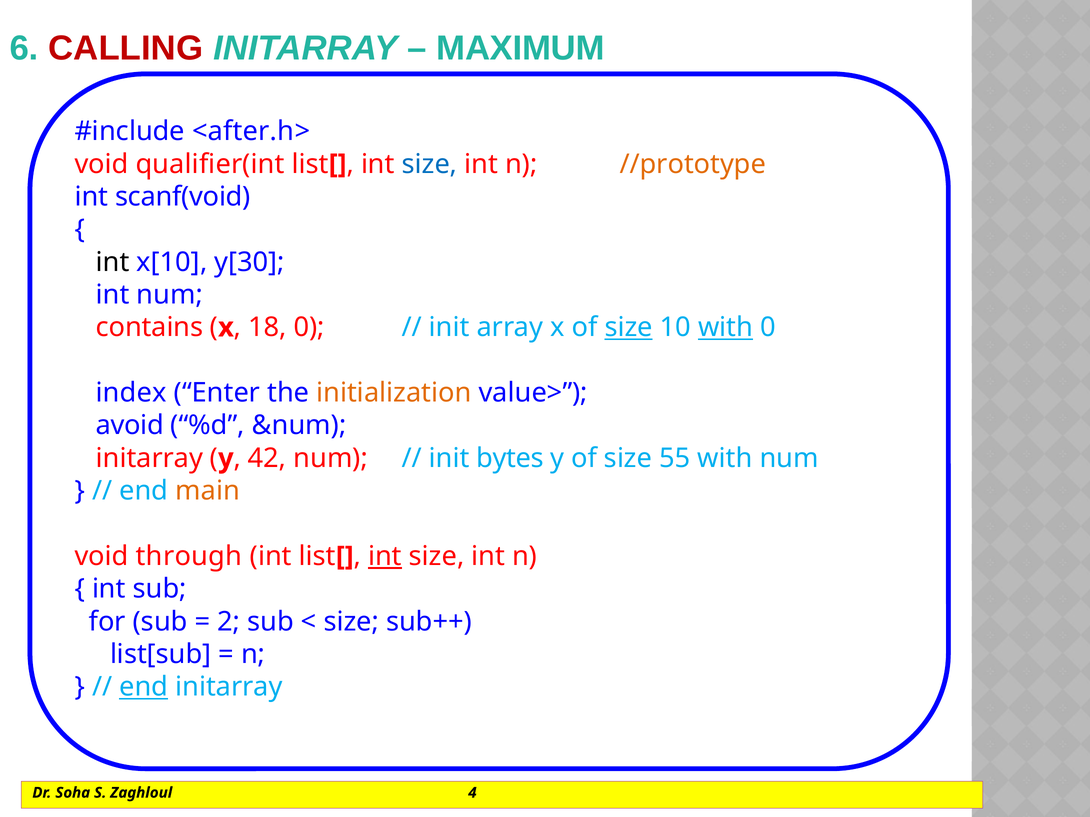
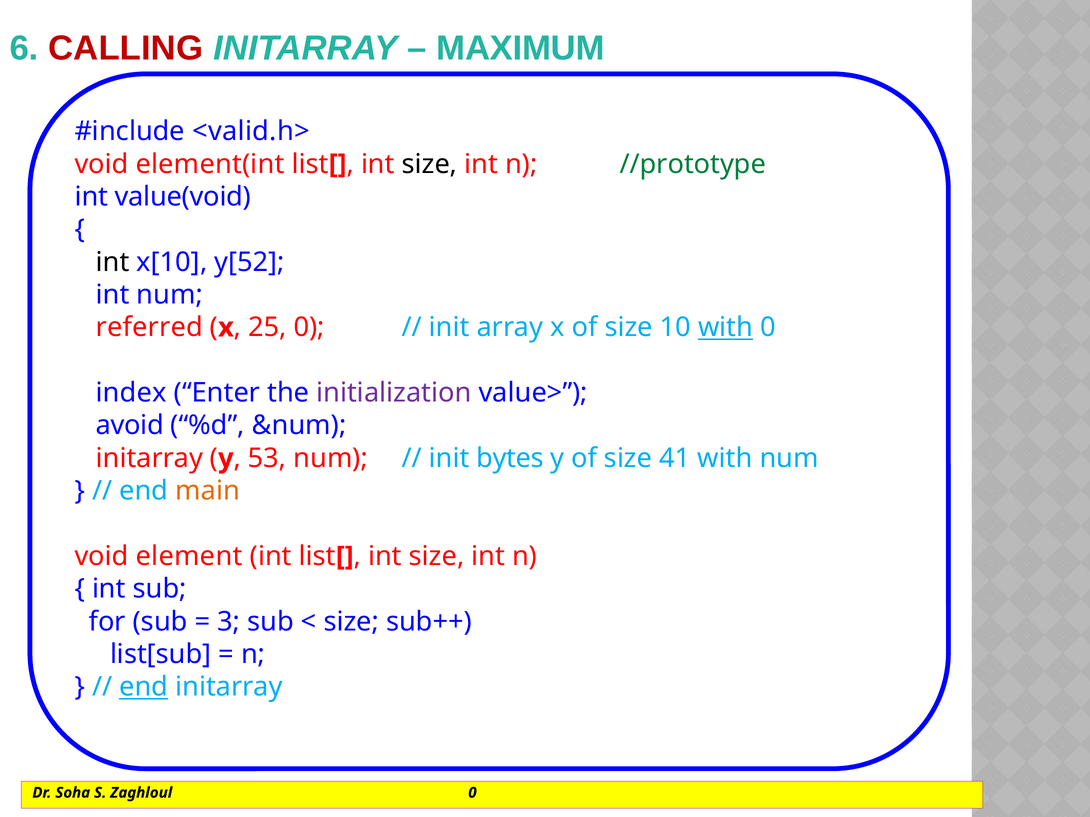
<after.h>: <after.h> -> <valid.h> (251, 131)
qualifier(int: qualifier(int -> element(int (210, 164)
size colour: blue -> black (430, 164)
//prototype colour: orange -> green (693, 164)
scanf(void: scanf(void -> value(void (183, 197)
y[30: y[30 -> y[52 (249, 262)
contains: contains -> referred (149, 328)
18: 18 -> 25 (267, 328)
size underline: present -> none (629, 328)
initialization colour: orange -> purple (394, 393)
42: 42 -> 53 (267, 458)
55: 55 -> 41 (675, 458)
through: through -> element (189, 557)
int underline: present -> none (385, 557)
2: 2 -> 3 (229, 622)
Zaghloul 4: 4 -> 0 (472, 793)
